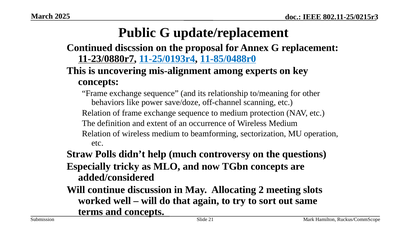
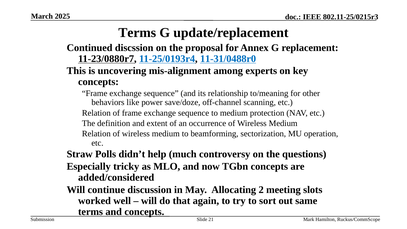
Public: Public -> Terms (137, 33)
11-85/0488r0: 11-85/0488r0 -> 11-31/0488r0 (228, 59)
